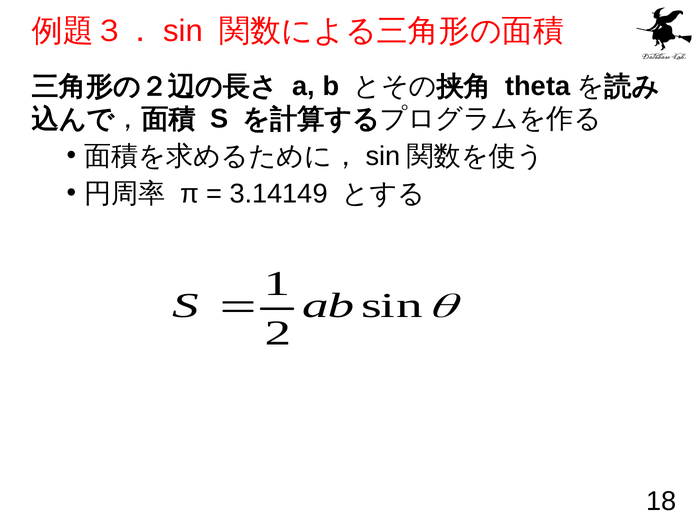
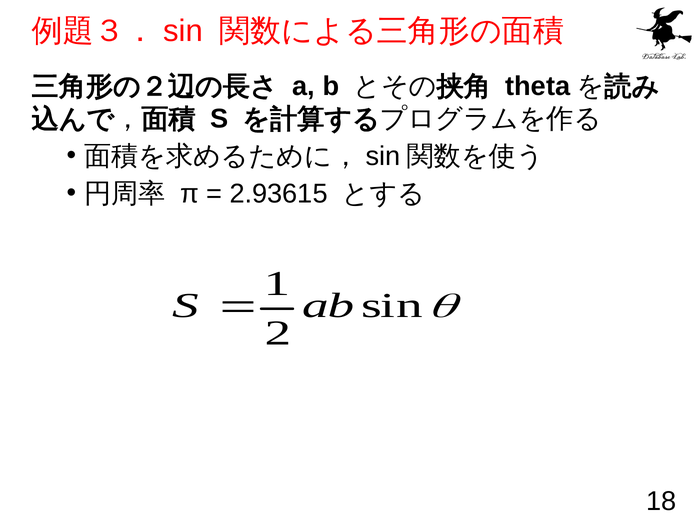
3.14149: 3.14149 -> 2.93615 (279, 194)
